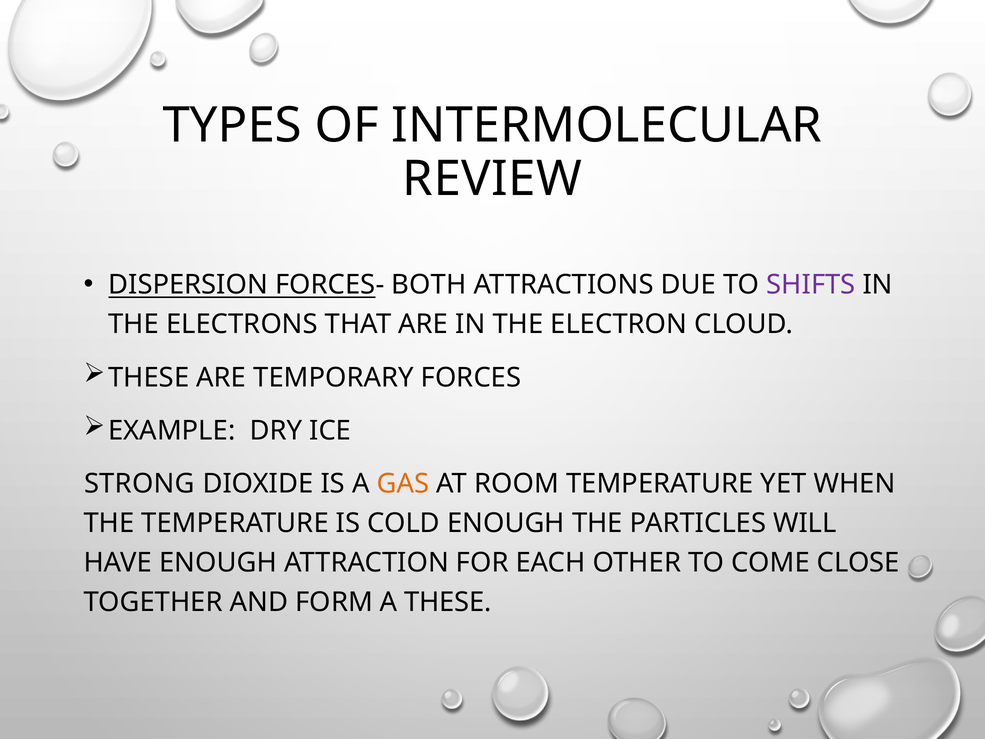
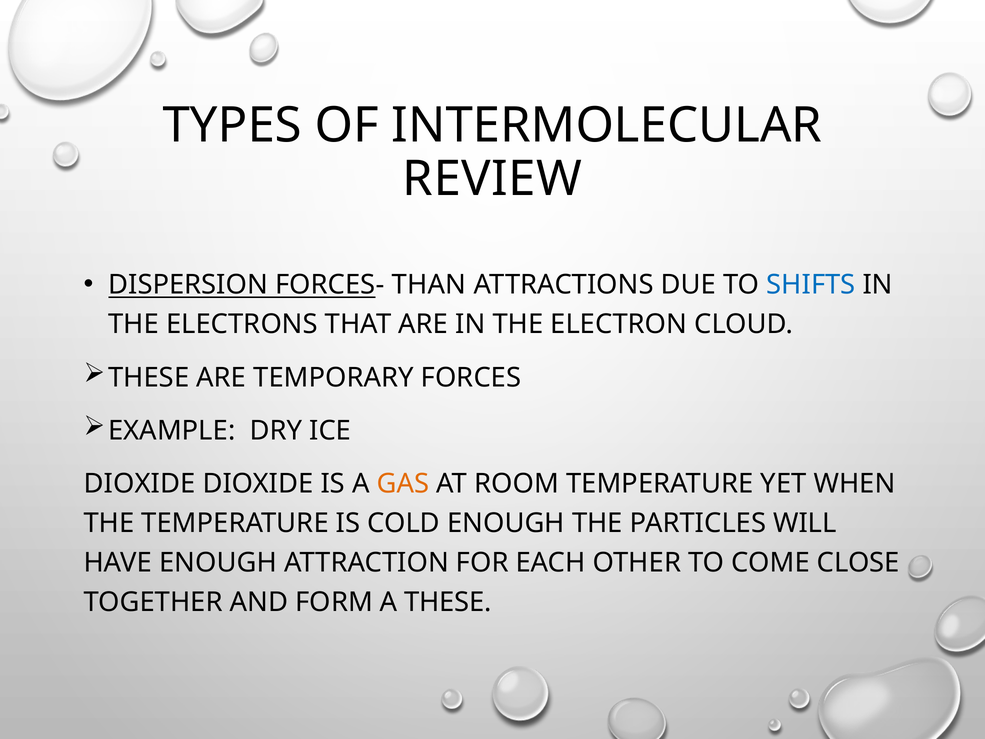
BOTH: BOTH -> THAN (429, 285)
SHIFTS colour: purple -> blue (811, 285)
STRONG: STRONG -> DIOXIDE (140, 484)
